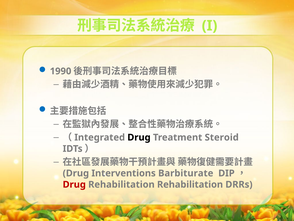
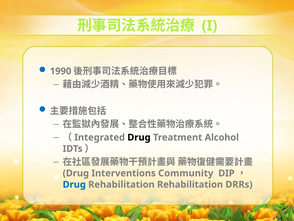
Steroid: Steroid -> Alcohol (222, 137)
Barbiturate: Barbiturate -> Community (186, 173)
Drug colour: red -> blue (74, 184)
